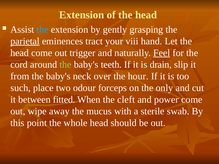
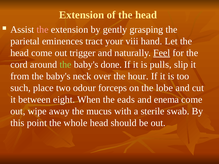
the colour: light blue -> pink (43, 30)
parietal underline: present -> none (25, 41)
teeth: teeth -> done (111, 65)
drain: drain -> pulls (161, 65)
only: only -> lobe (164, 88)
fitted: fitted -> eight (64, 100)
cleft: cleft -> eads (126, 100)
power: power -> enema (166, 100)
